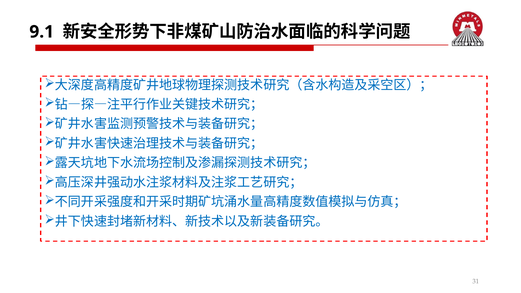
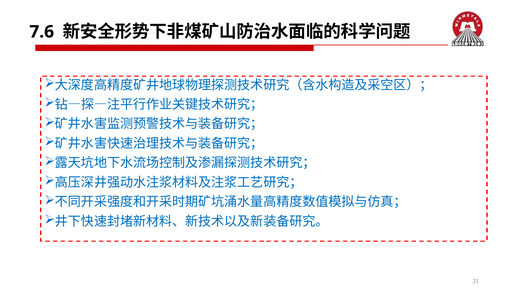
9.1: 9.1 -> 7.6 (42, 32)
